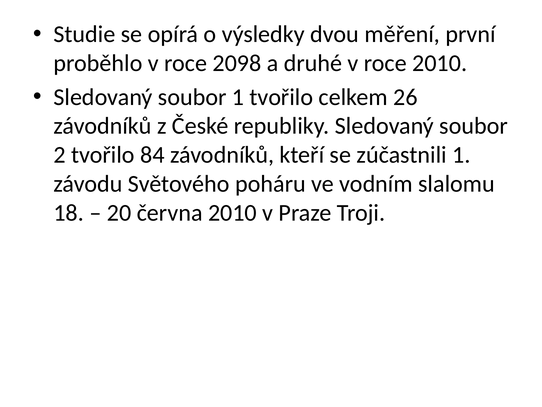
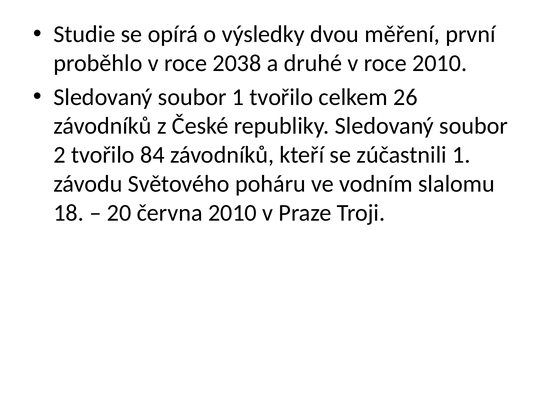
2098: 2098 -> 2038 (237, 63)
